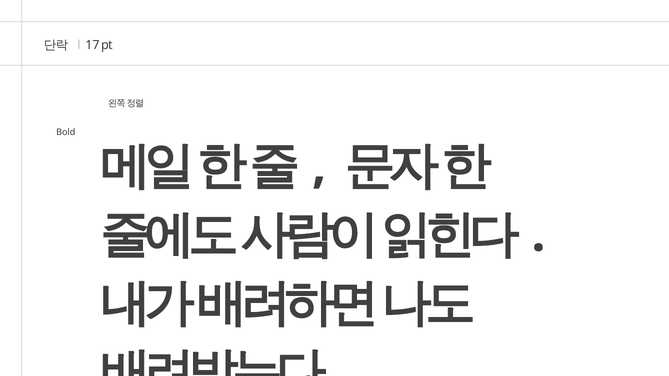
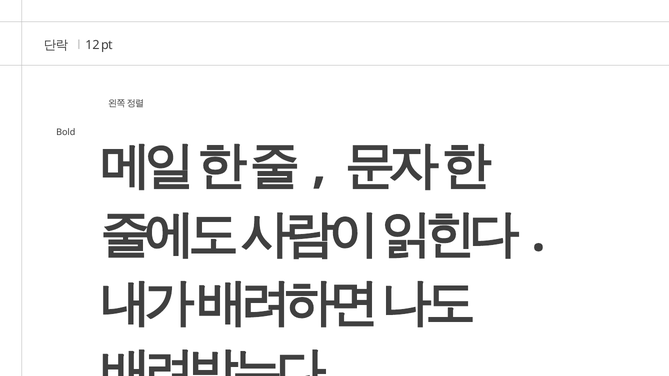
17: 17 -> 12 (92, 45)
